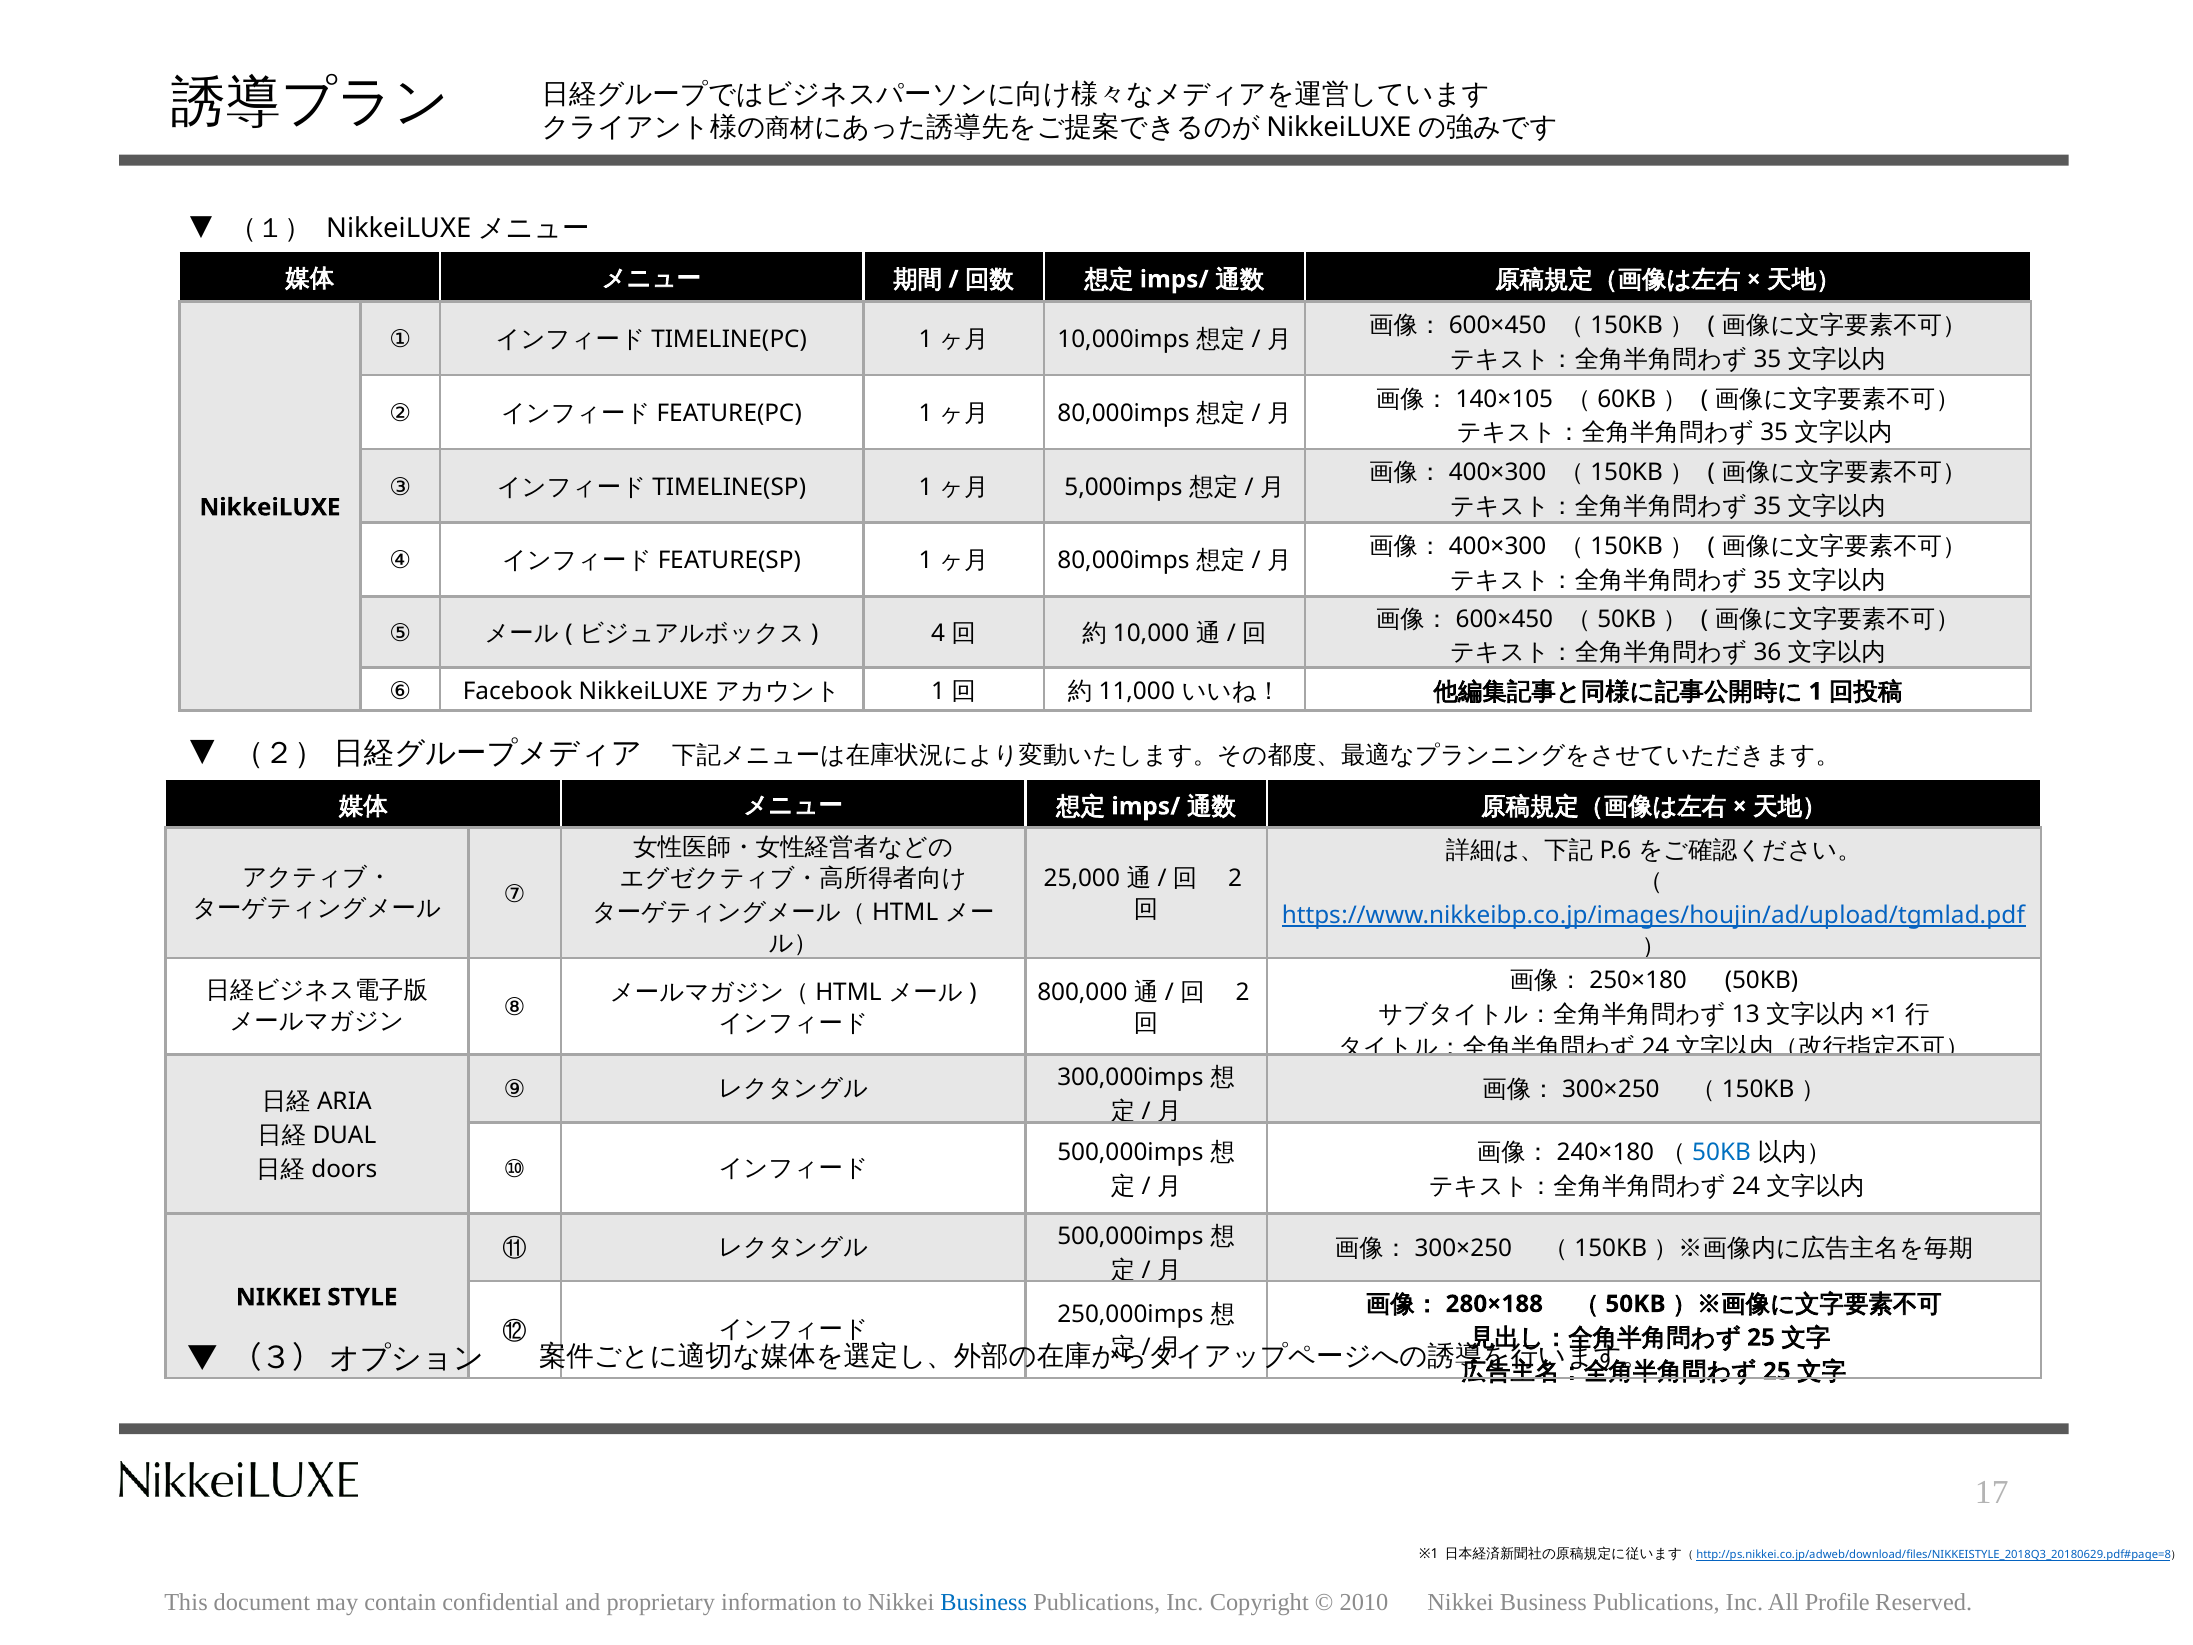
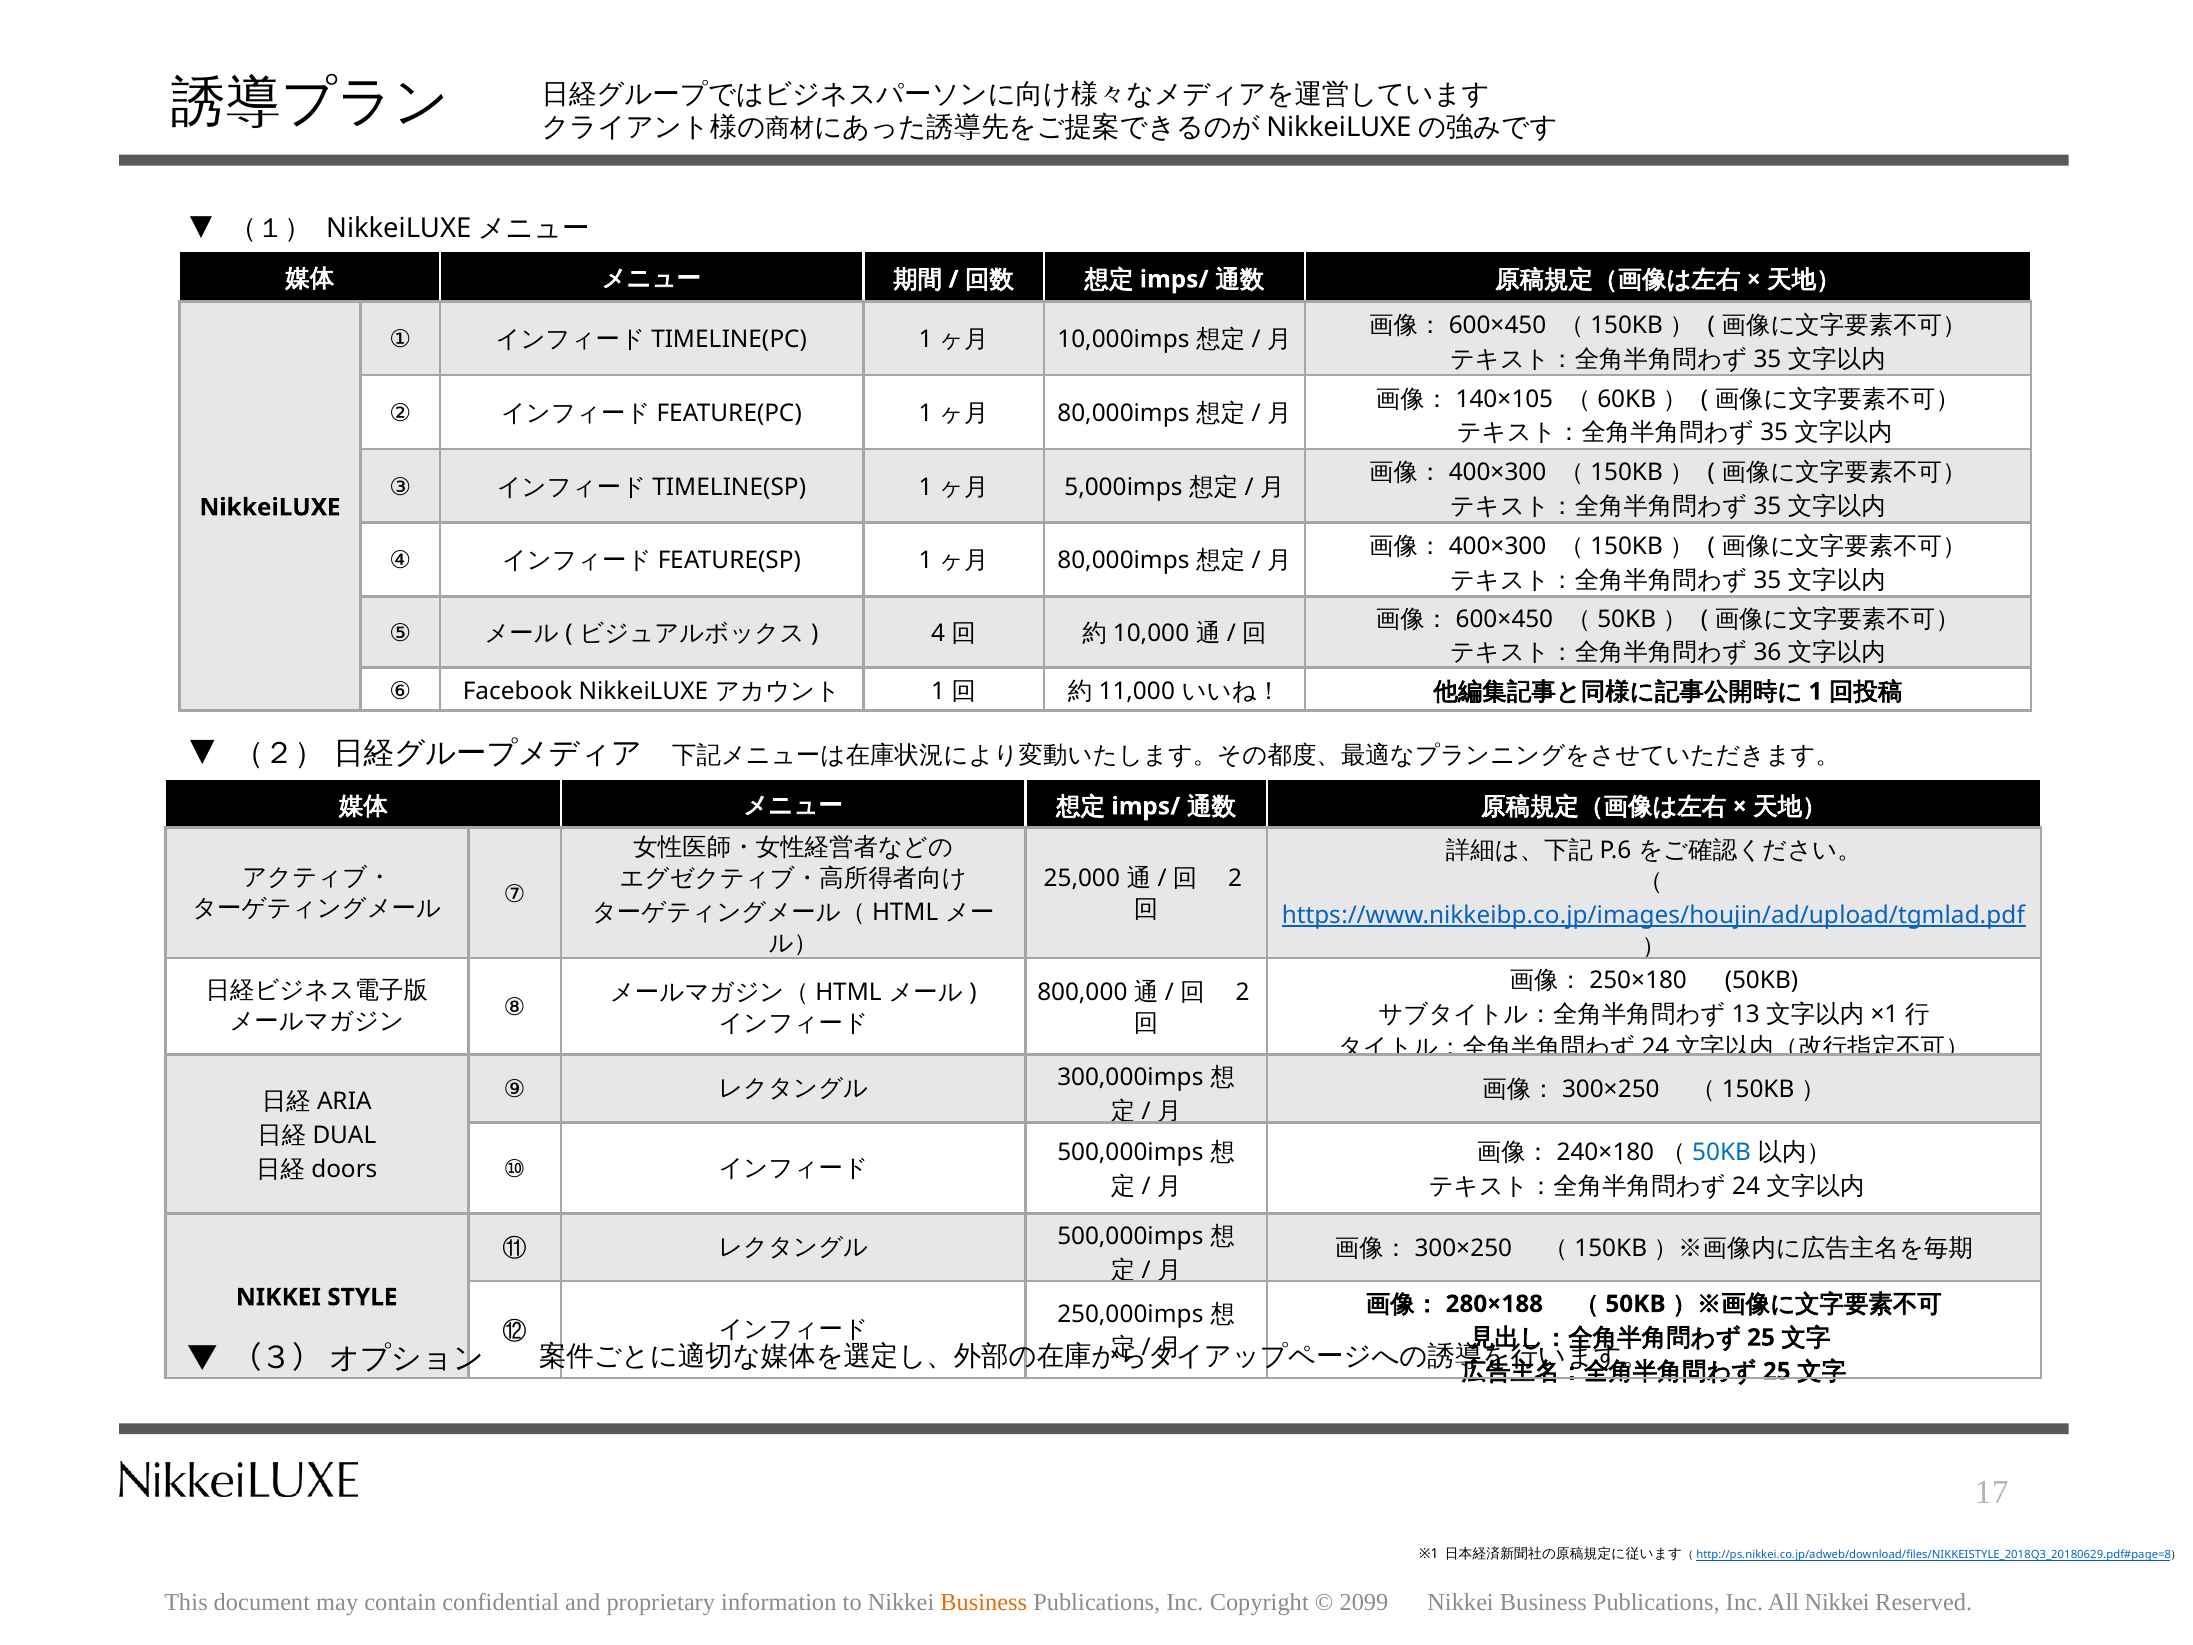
Business colour: blue -> orange (984, 1603)
2010: 2010 -> 2099 (1364, 1603)
All Profile: Profile -> Nikkei (1837, 1603)
